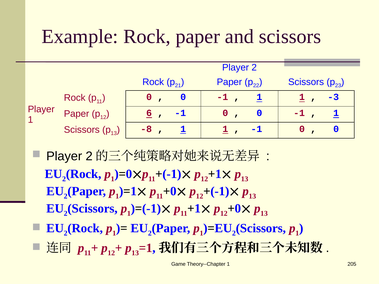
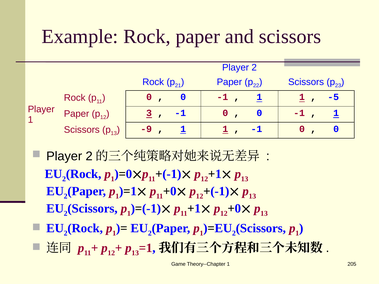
-3: -3 -> -5 (333, 97)
6: 6 -> 3 (149, 113)
-8: -8 -> -9 (146, 129)
